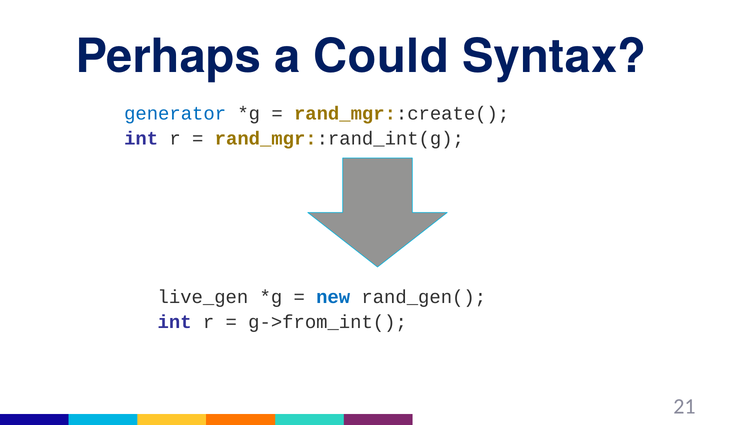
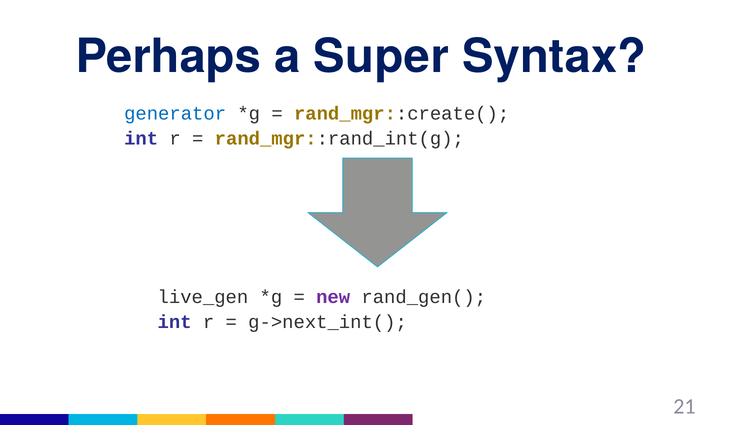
Could: Could -> Super (381, 57)
new colour: blue -> purple (333, 297)
g->from_int(: g->from_int( -> g->next_int( (328, 322)
